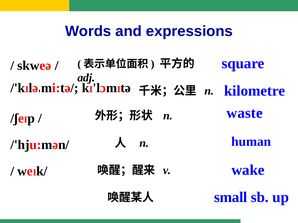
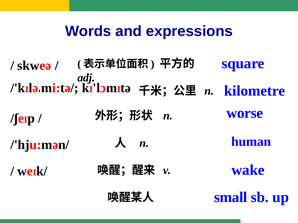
waste: waste -> worse (245, 113)
